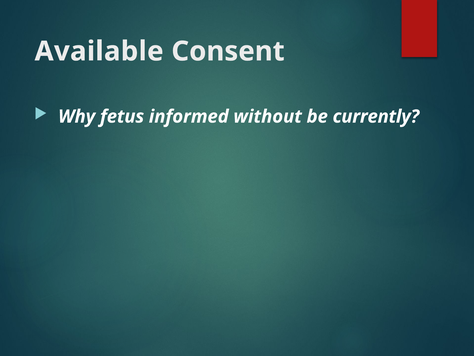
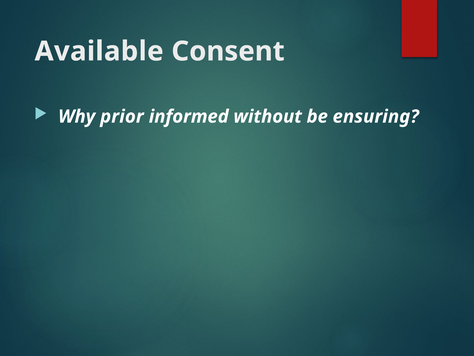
fetus: fetus -> prior (122, 116)
currently: currently -> ensuring (376, 116)
